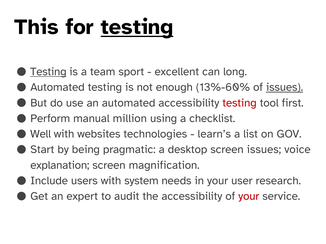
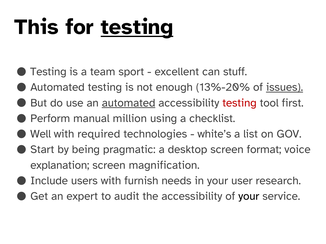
Testing underline: present -> none (48, 72)
long: long -> stuff (235, 72)
13%-60%: 13%-60% -> 13%-20% (223, 87)
automated underline: none -> present (129, 103)
websites: websites -> required (99, 134)
learn’s: learn’s -> white’s (214, 134)
screen issues: issues -> format (264, 150)
system: system -> furnish (141, 181)
your colour: red -> black (249, 197)
